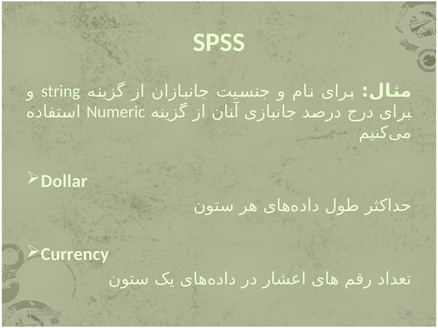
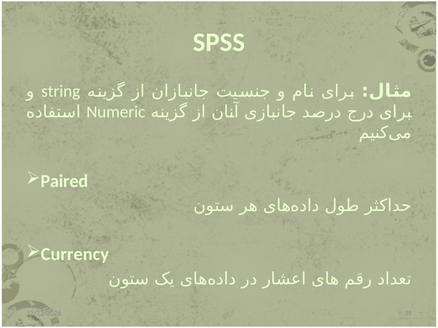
Dollar: Dollar -> Paired (64, 181)
